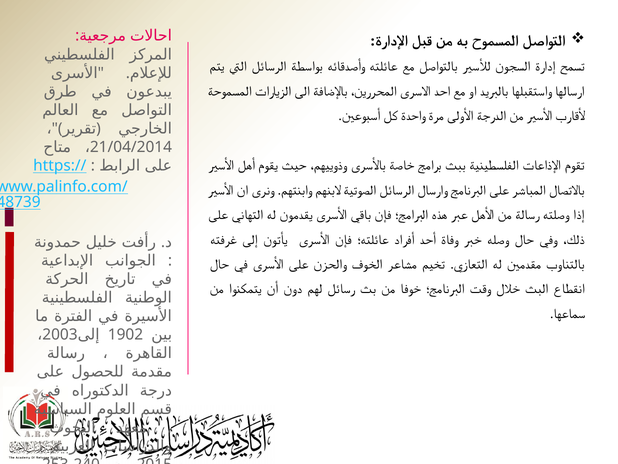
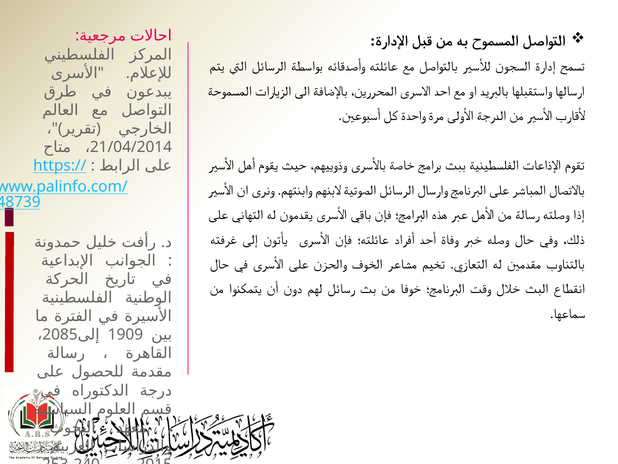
2003: 2003 -> 2085 (60, 334)
1902: 1902 -> 1909 (125, 334)
